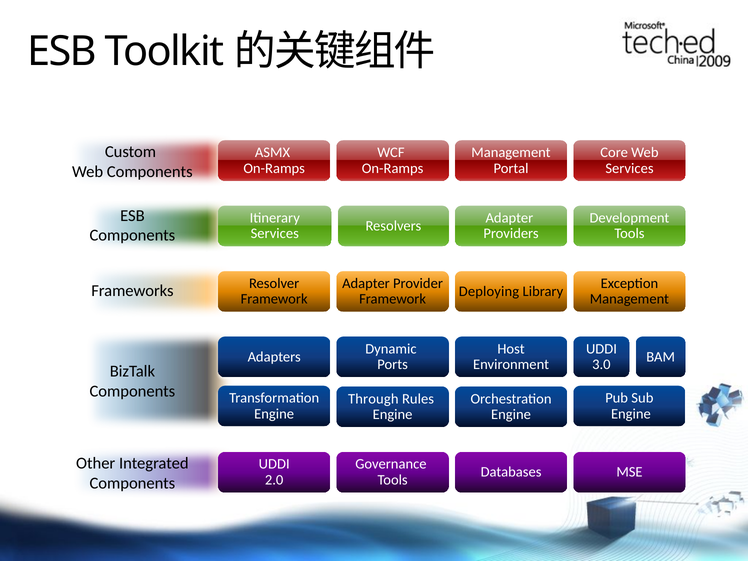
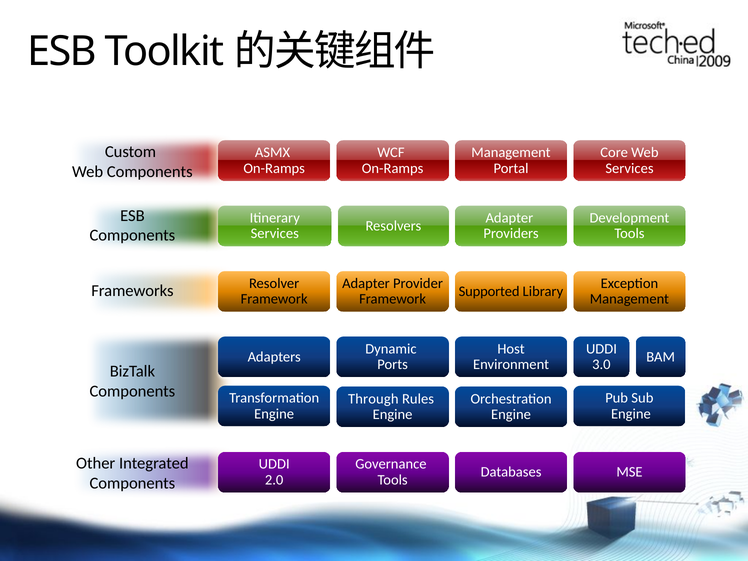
Deploying: Deploying -> Supported (489, 291)
